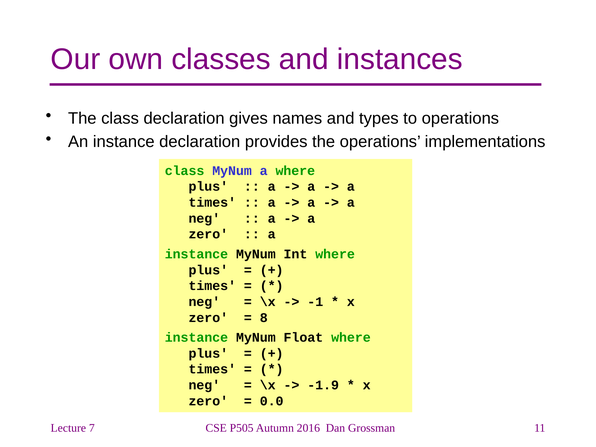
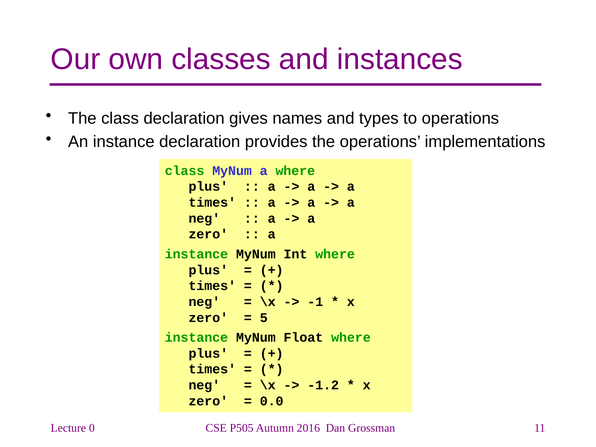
8: 8 -> 5 (264, 318)
-1.9: -1.9 -> -1.2 (323, 385)
7: 7 -> 0 (92, 428)
